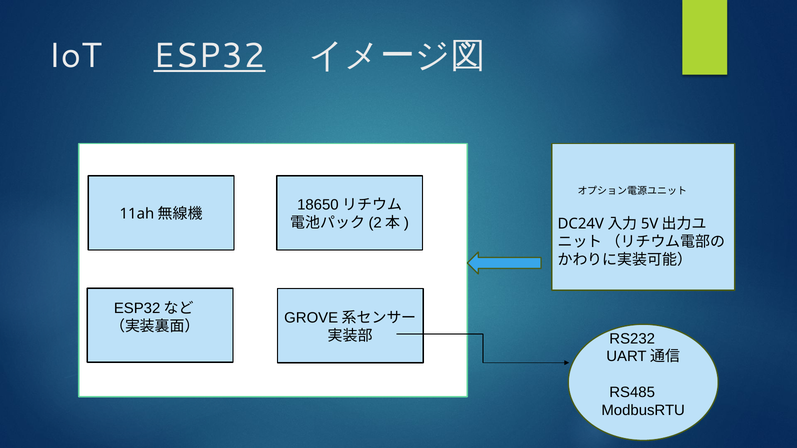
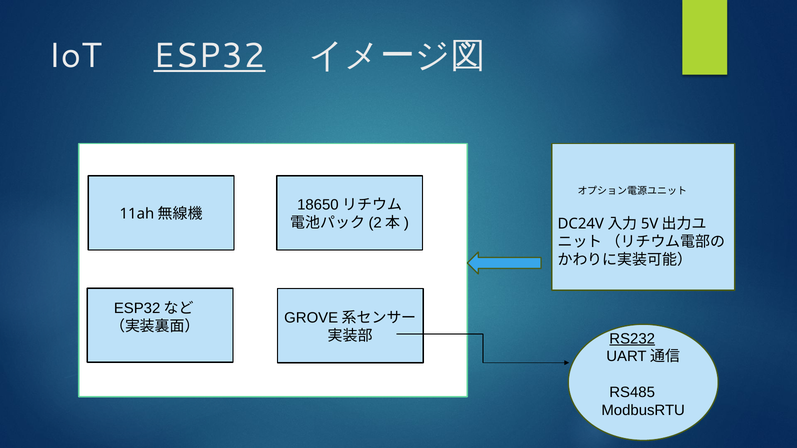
RS232 underline: none -> present (632, 339)
